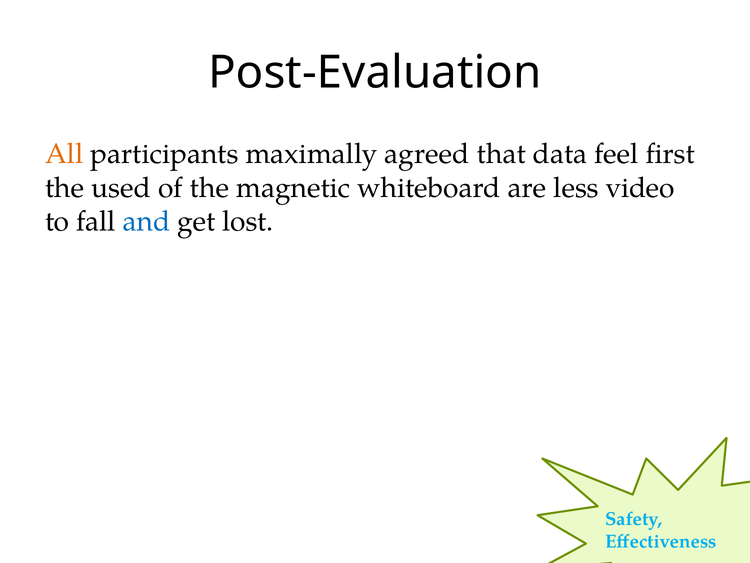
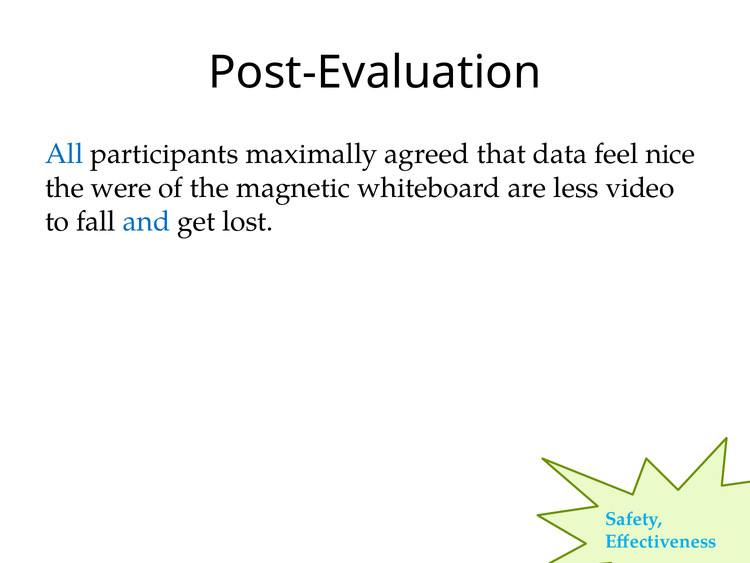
All colour: orange -> blue (64, 154)
first: first -> nice (670, 154)
used: used -> were (121, 188)
